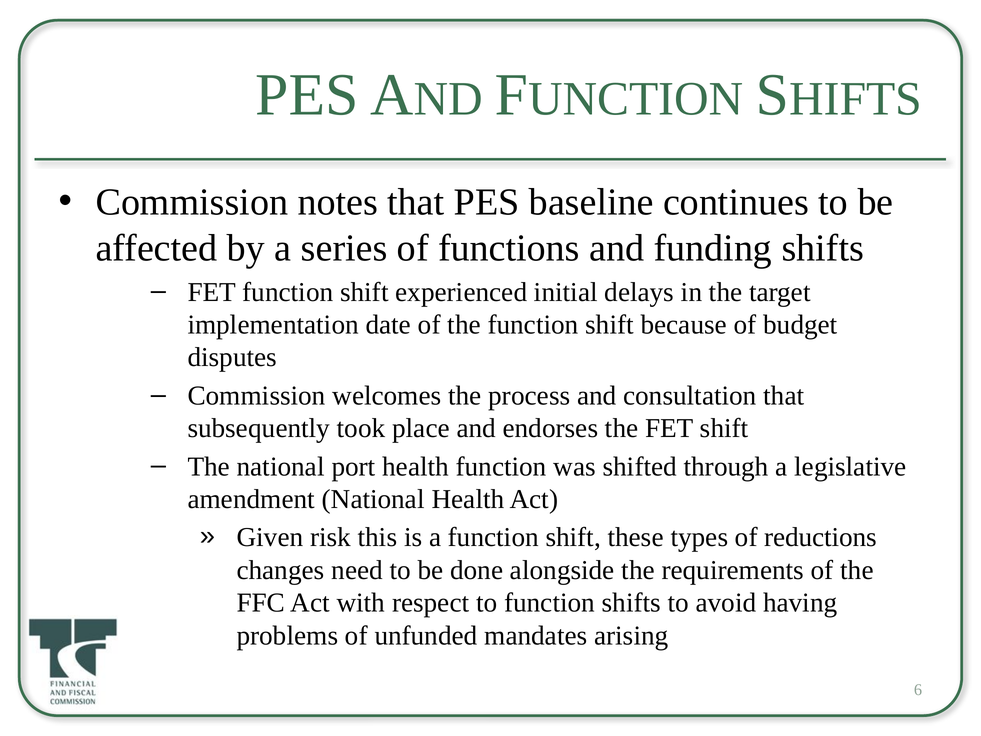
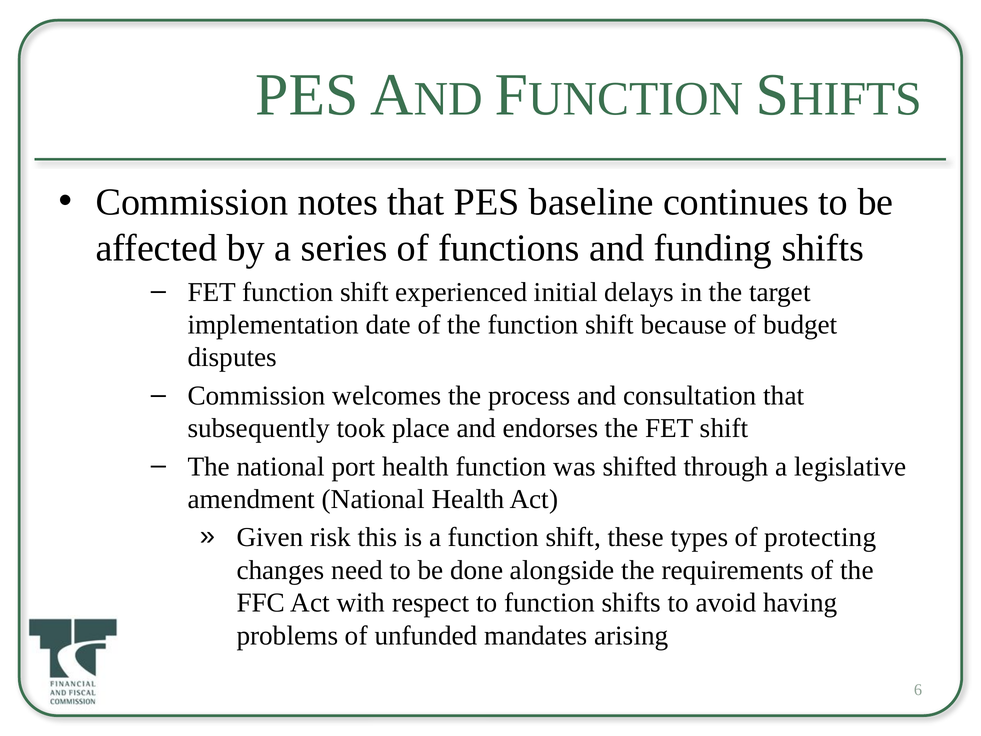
reductions: reductions -> protecting (820, 537)
